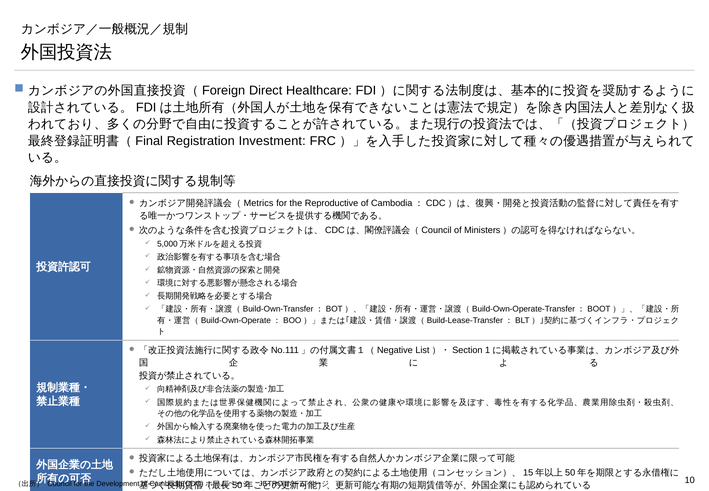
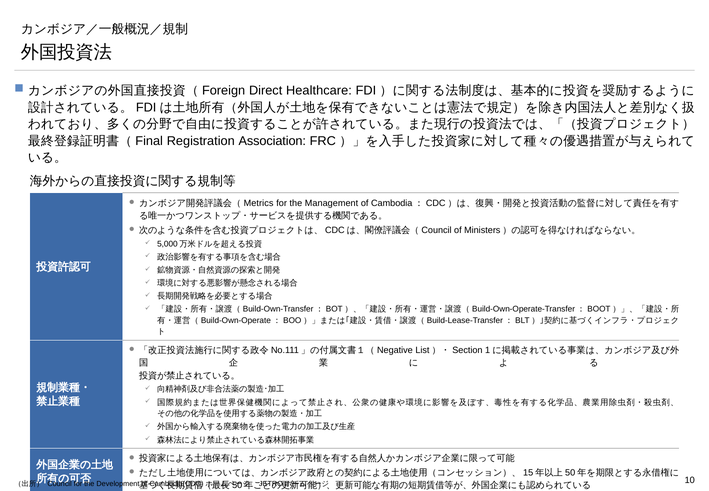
Investment: Investment -> Association (272, 141)
Reproductive: Reproductive -> Management (332, 203)
